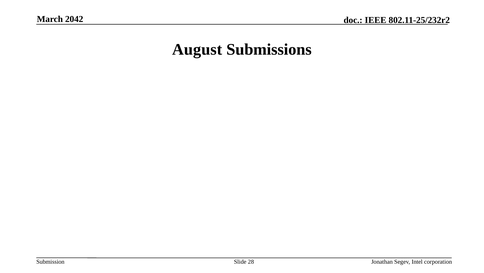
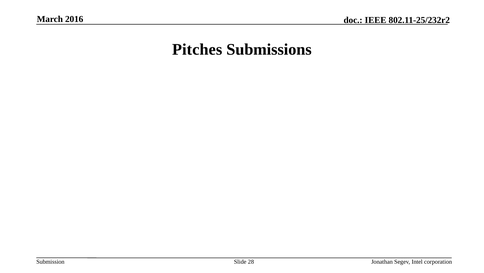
2042: 2042 -> 2016 (74, 19)
August: August -> Pitches (197, 49)
